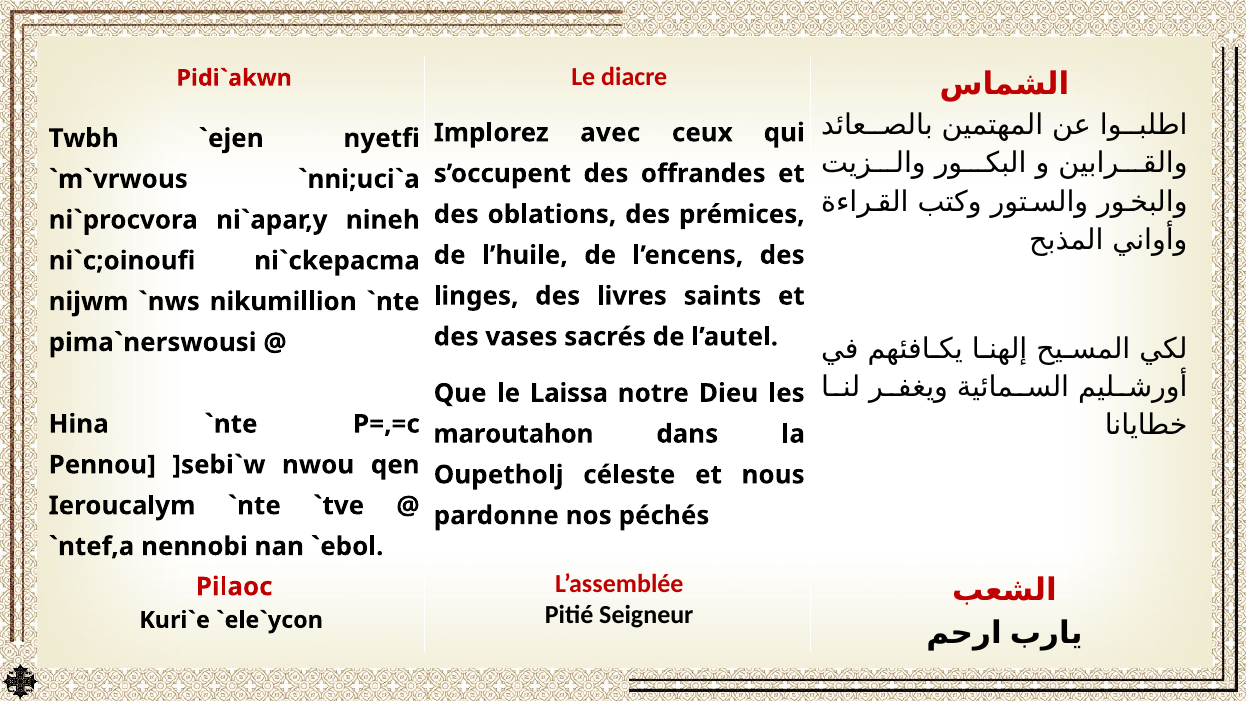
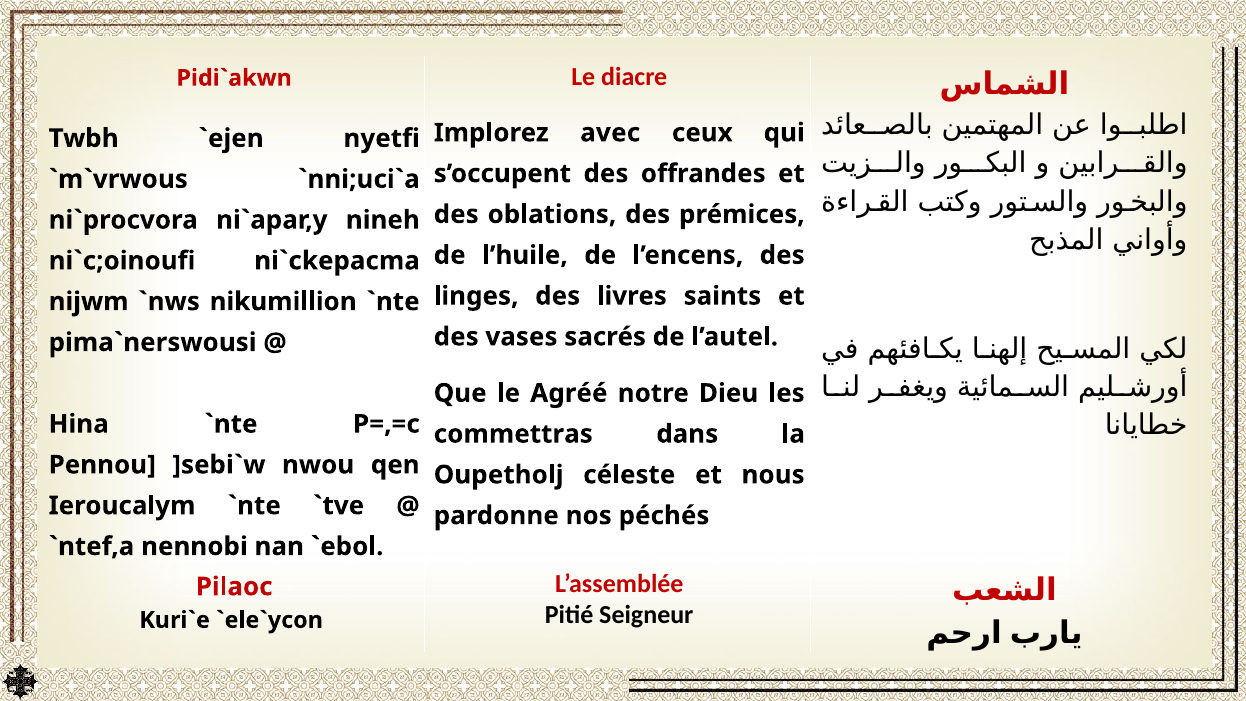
Laissa: Laissa -> Agréé (569, 393)
maroutahon: maroutahon -> commettras (513, 434)
